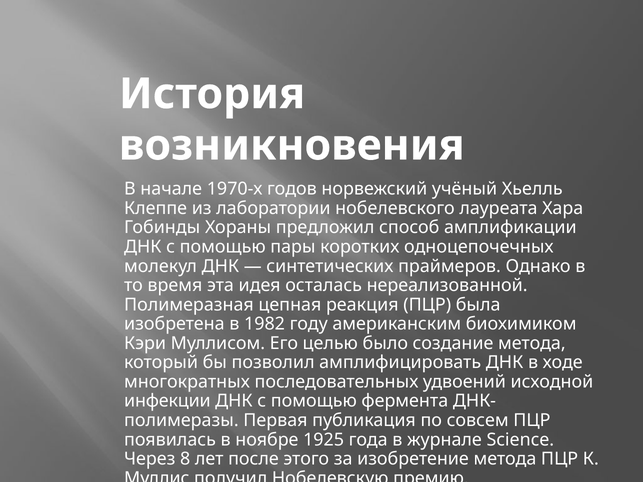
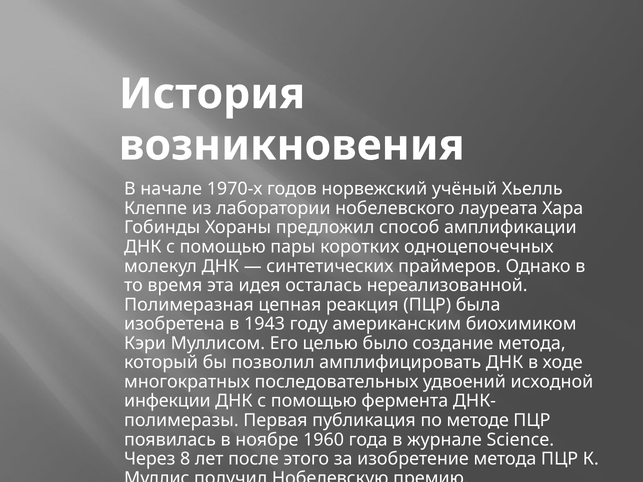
1982: 1982 -> 1943 (265, 324)
совсем: совсем -> методе (478, 421)
1925: 1925 -> 1960 (324, 440)
